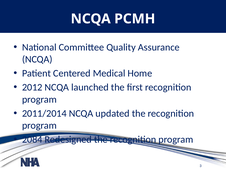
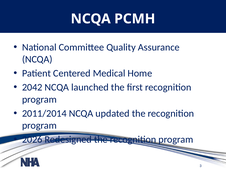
2012: 2012 -> 2042 (32, 88)
2084: 2084 -> 2026 (32, 140)
